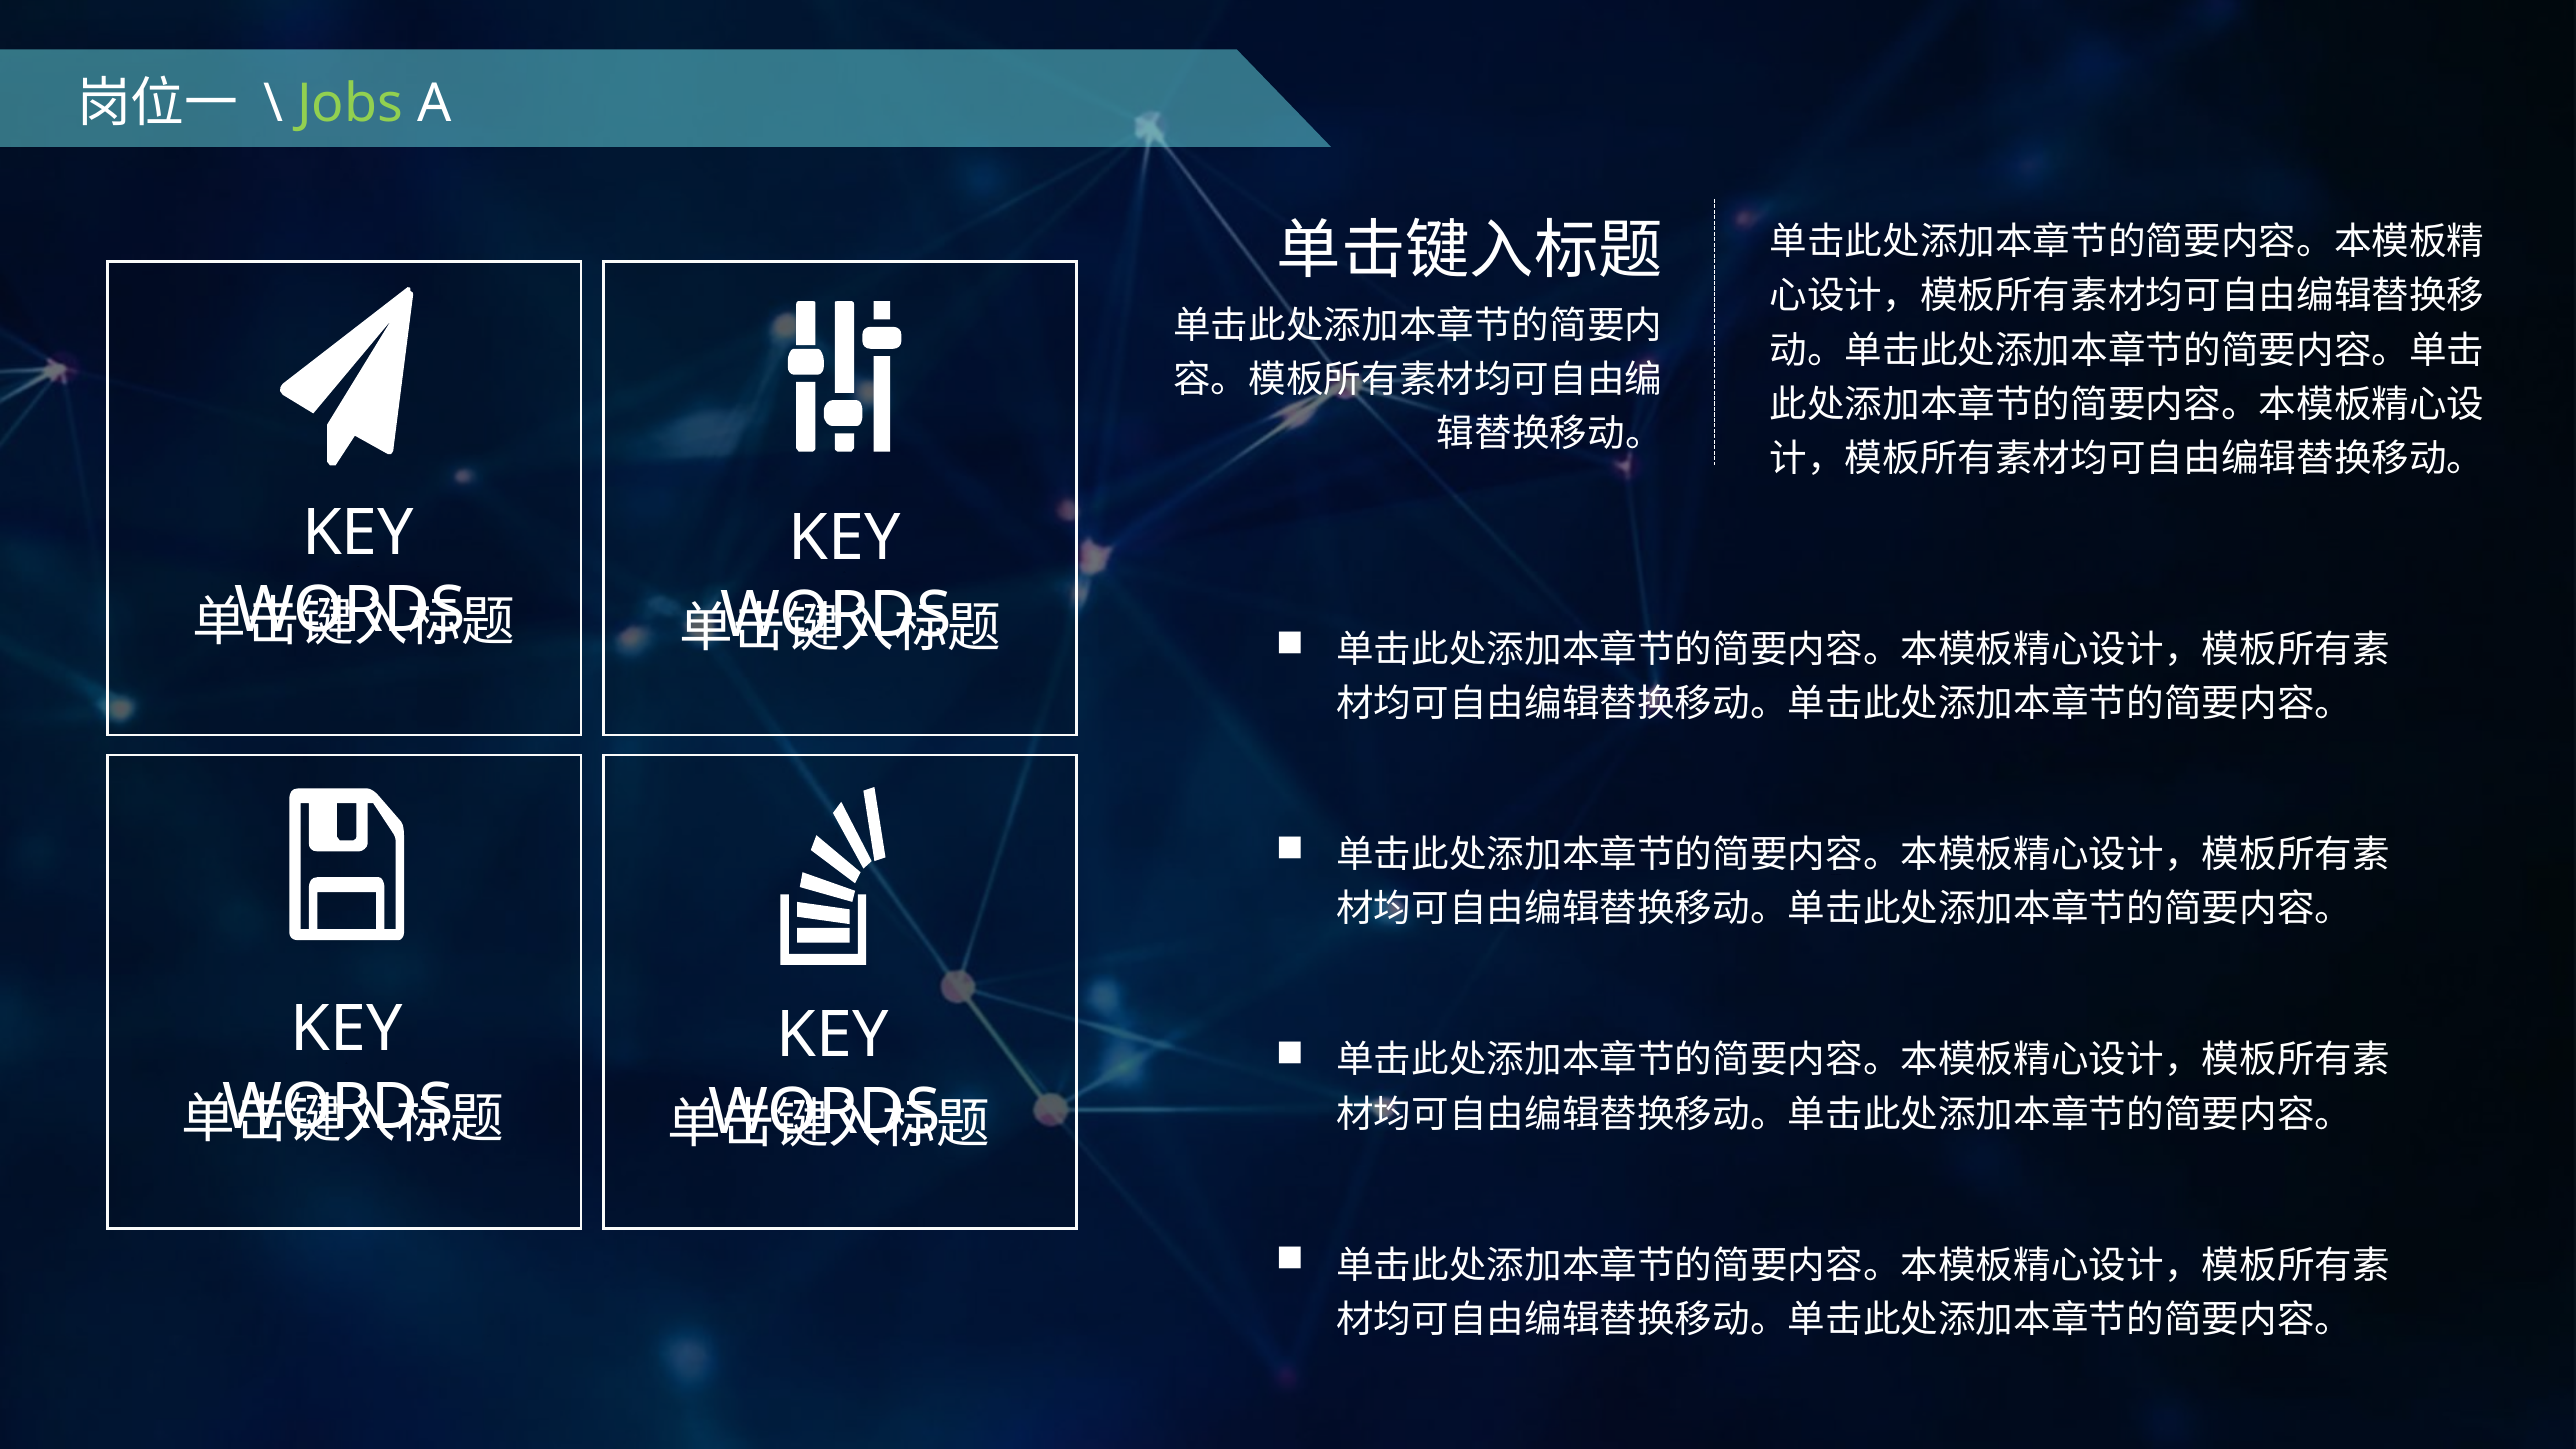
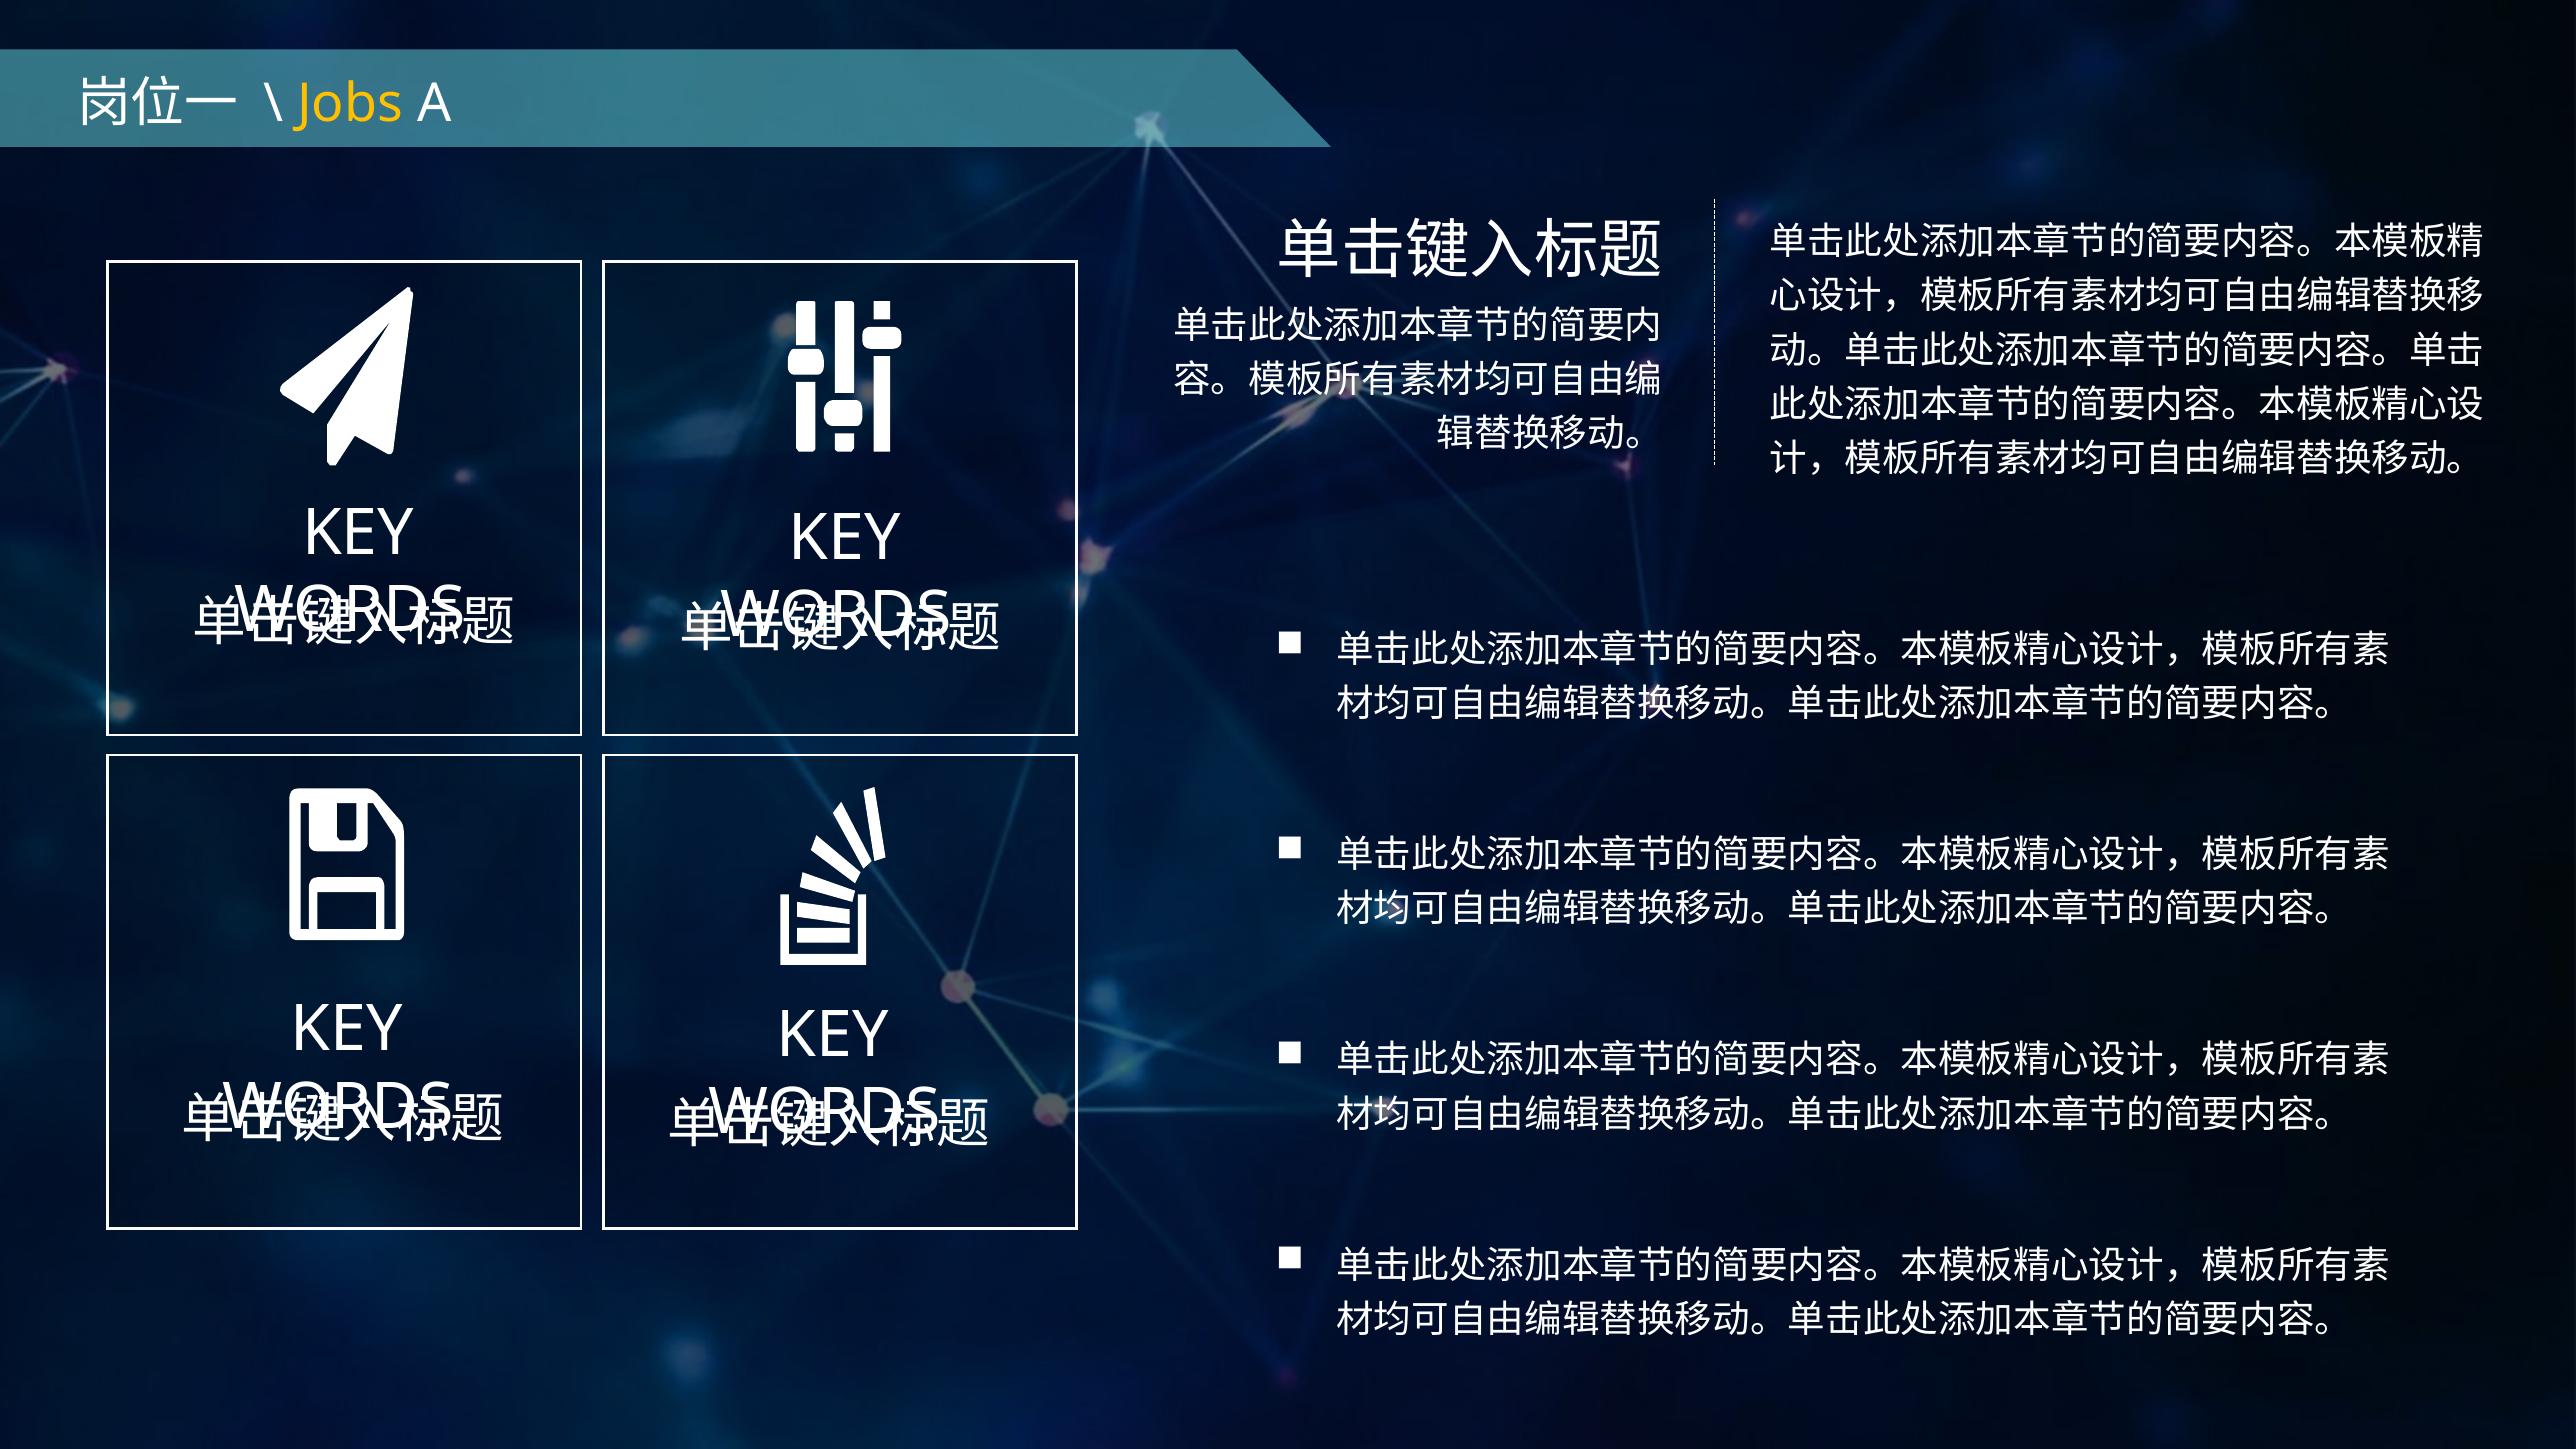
Jobs colour: light green -> yellow (350, 104)
